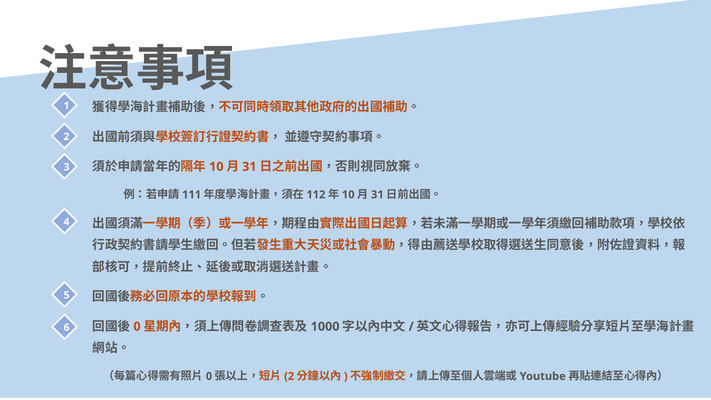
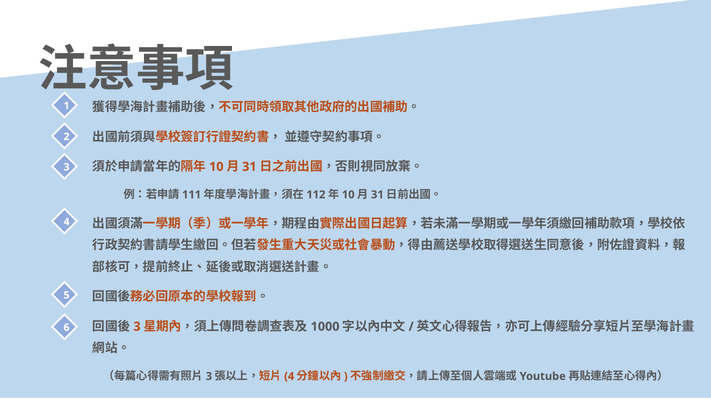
0: 0 -> 3 (137, 326)
0: 0 -> 3 (209, 376)
2: 2 -> 4 (289, 376)
